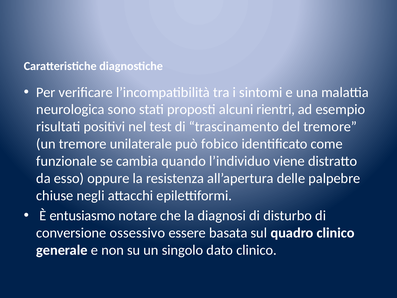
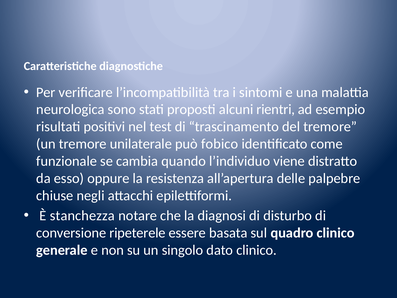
entusiasmo: entusiasmo -> stanchezza (82, 215)
ossessivo: ossessivo -> ripeterele (137, 233)
